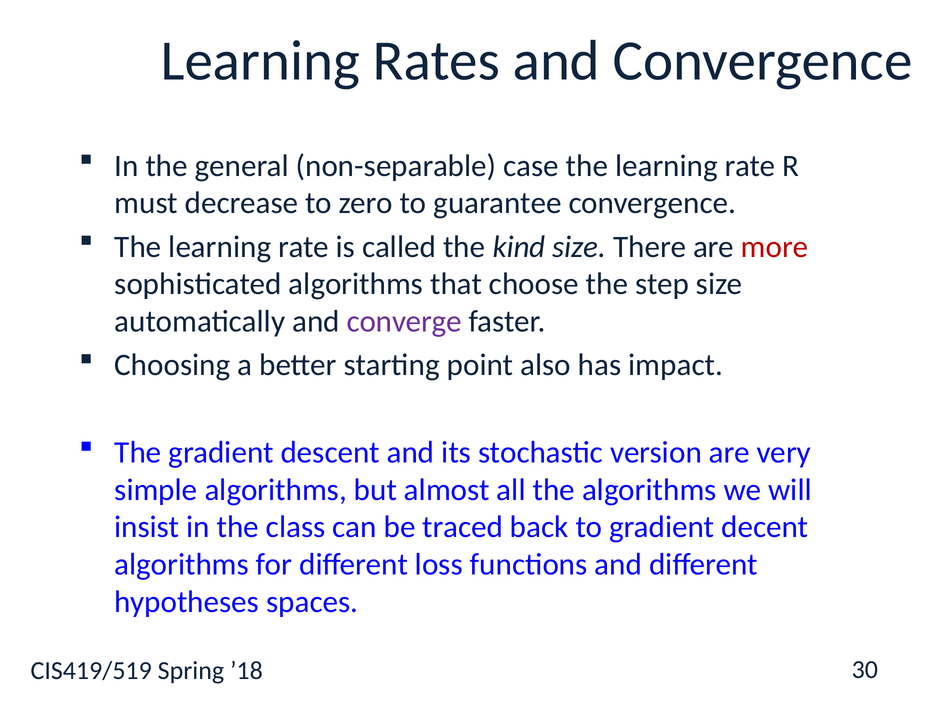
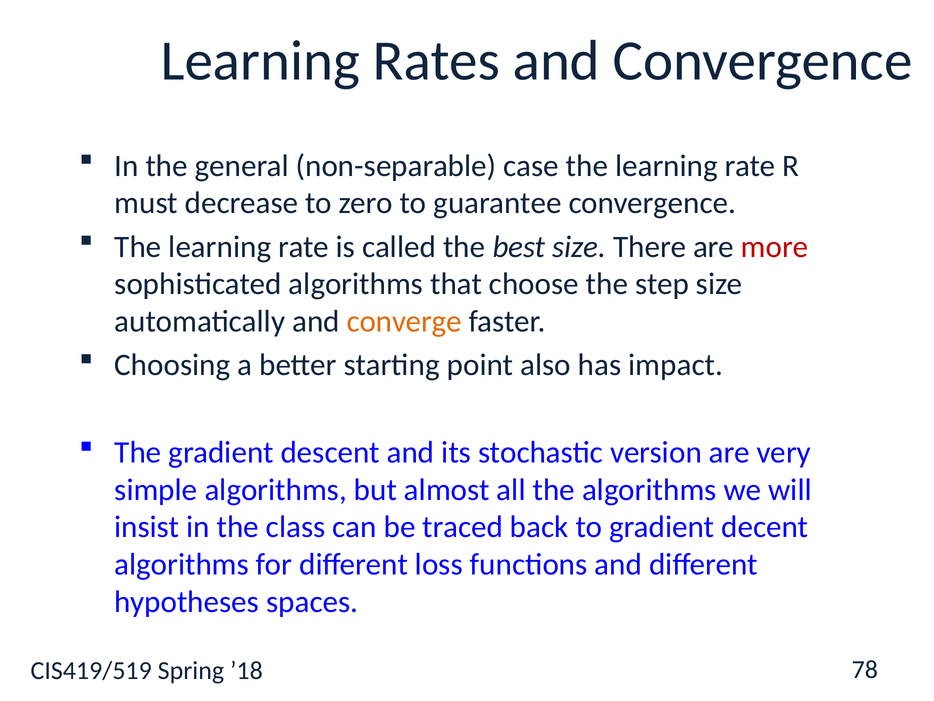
kind: kind -> best (519, 247)
converge colour: purple -> orange (404, 321)
30: 30 -> 78 (865, 669)
